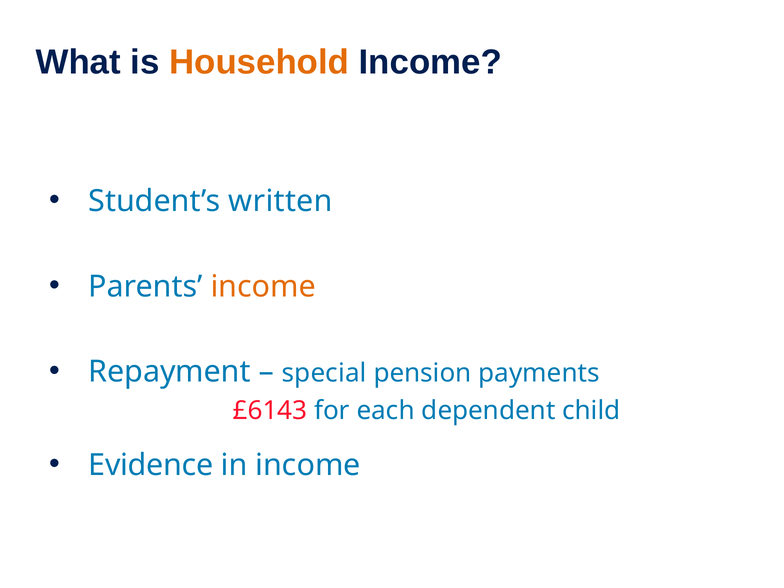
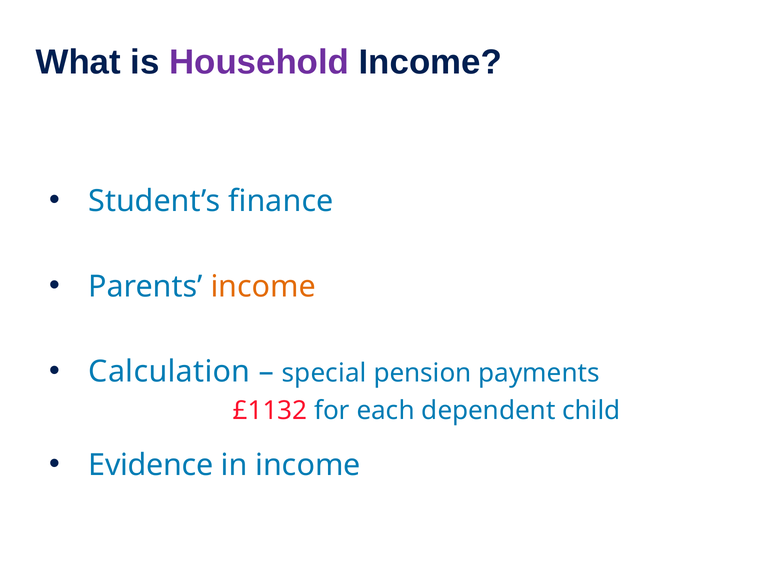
Household colour: orange -> purple (259, 62)
written: written -> finance (281, 201)
Repayment: Repayment -> Calculation (169, 372)
£6143: £6143 -> £1132 (270, 411)
